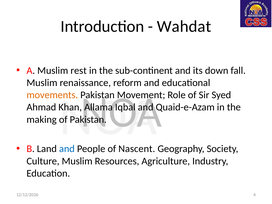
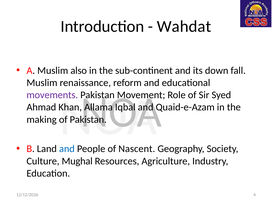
rest: rest -> also (79, 70)
movements colour: orange -> purple (52, 95)
Culture Muslim: Muslim -> Mughal (77, 161)
